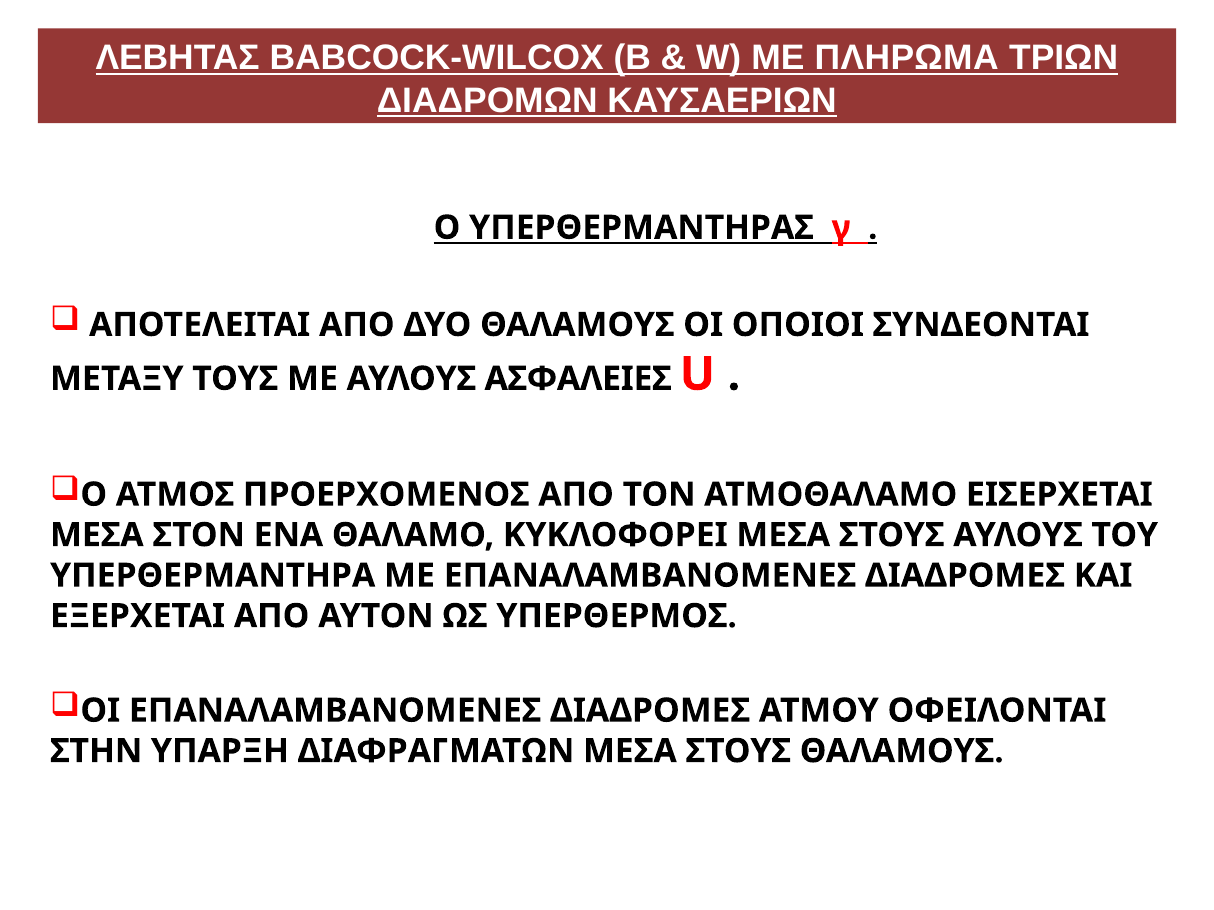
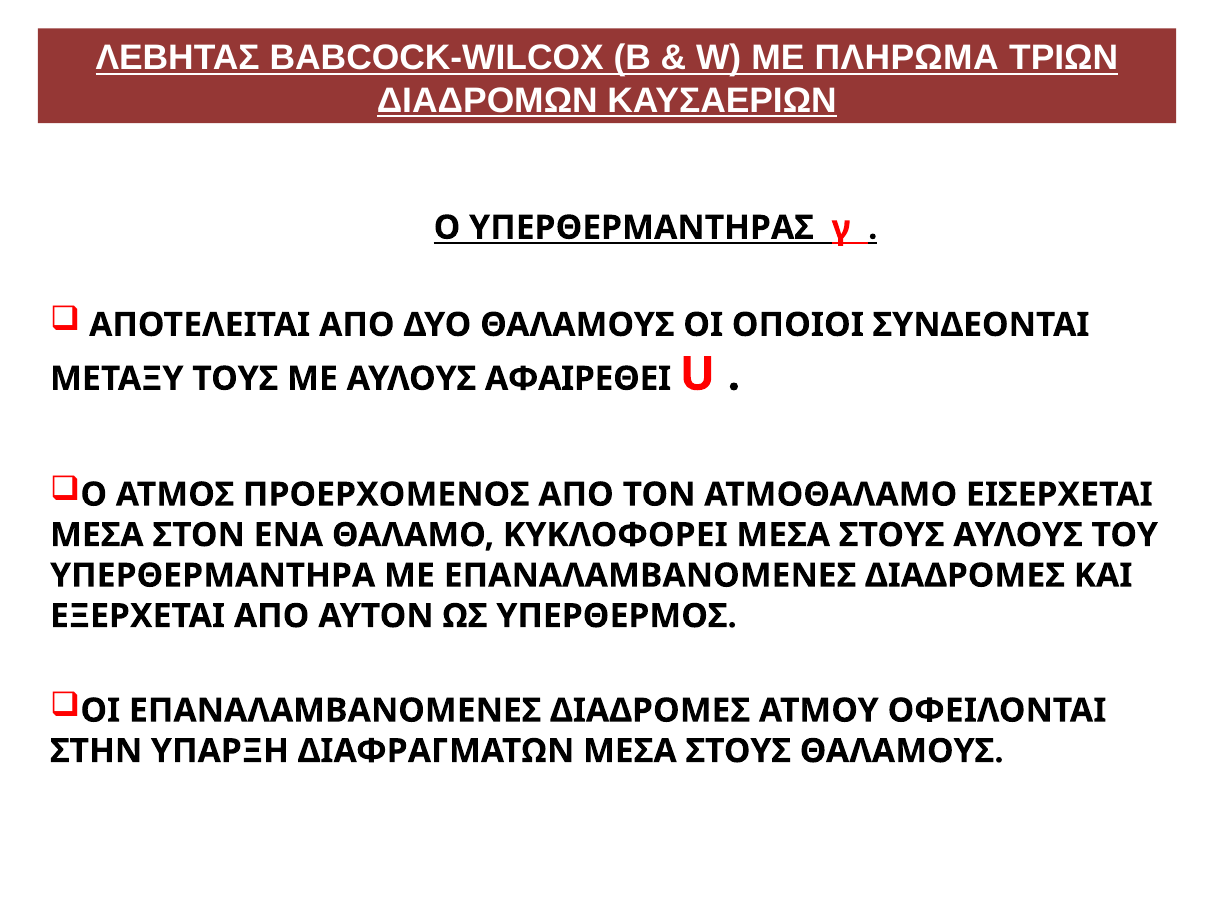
ΑΣΦΑΛΕΙΕΣ: ΑΣΦΑΛΕΙΕΣ -> ΑΦΑΙΡΕΘΕΙ (578, 379)
